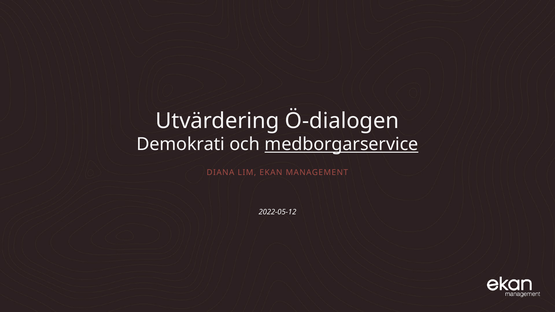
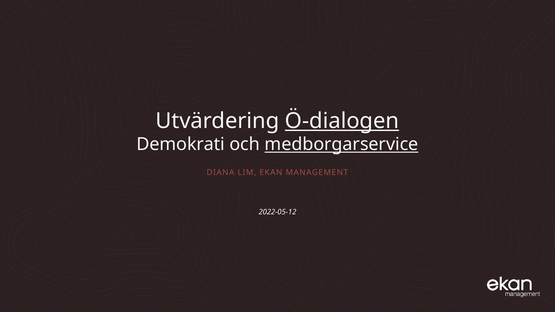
Ö-dialogen underline: none -> present (342, 121)
